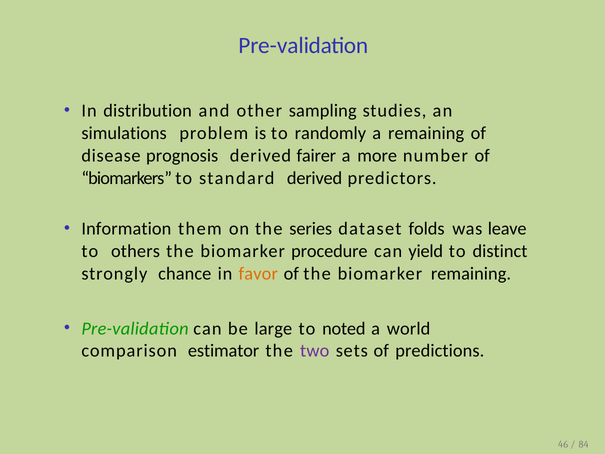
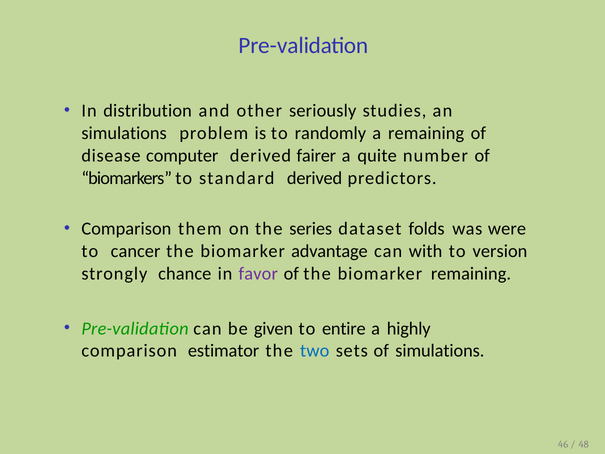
sampling: sampling -> seriously (323, 111)
prognosis: prognosis -> computer (182, 156)
more: more -> quite (377, 156)
Information: Information -> Comparison (126, 229)
leave: leave -> were (507, 229)
others: others -> cancer (136, 251)
procedure: procedure -> advantage (329, 251)
yield: yield -> with (426, 251)
distinct: distinct -> version (500, 251)
favor colour: orange -> purple (258, 274)
large: large -> given (273, 329)
noted: noted -> entire (344, 329)
world: world -> highly (409, 329)
two colour: purple -> blue (315, 351)
of predictions: predictions -> simulations (440, 351)
84: 84 -> 48 (584, 444)
